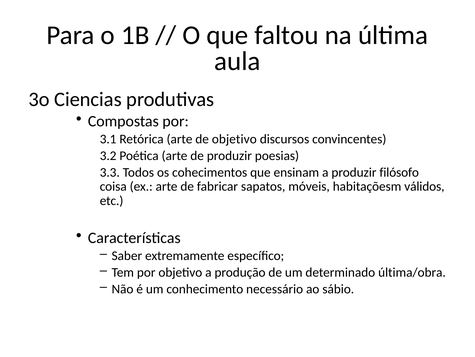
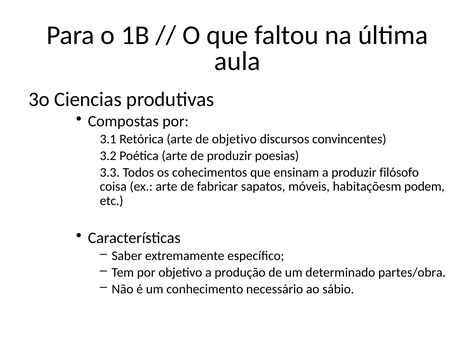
válidos: válidos -> podem (424, 186)
última/obra: última/obra -> partes/obra (412, 272)
